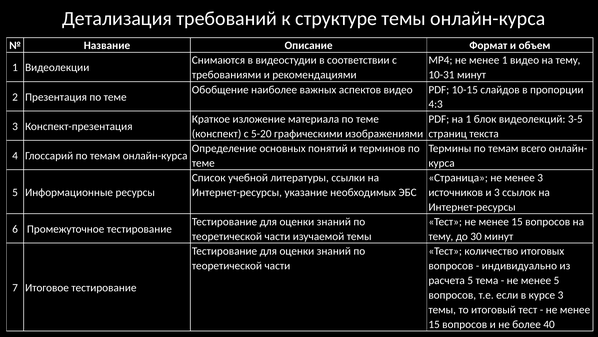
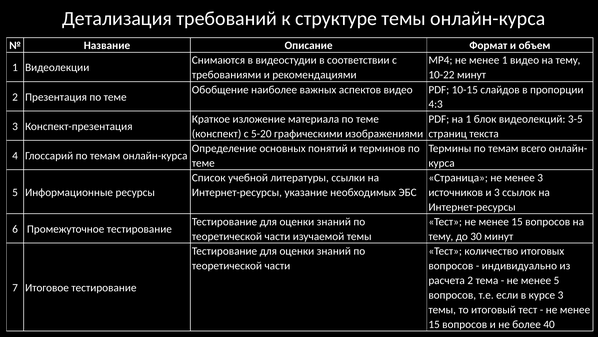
10-31: 10-31 -> 10-22 (441, 75)
расчета 5: 5 -> 2 (470, 280)
